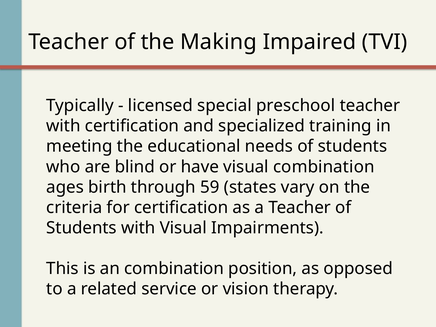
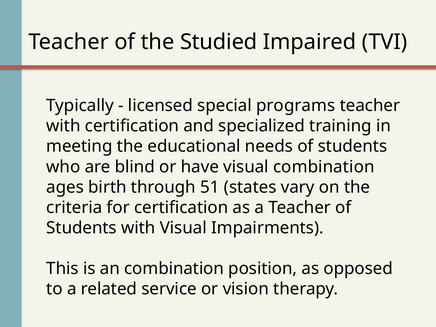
Making: Making -> Studied (219, 42)
preschool: preschool -> programs (296, 106)
59: 59 -> 51 (210, 187)
